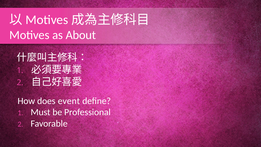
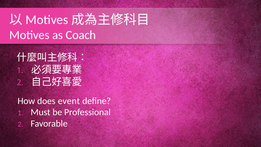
About: About -> Coach (81, 35)
